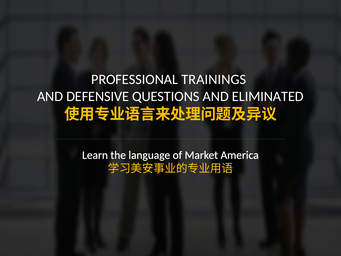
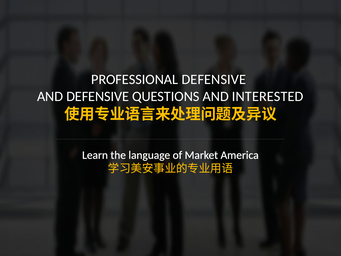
PROFESSIONAL TRAININGS: TRAININGS -> DEFENSIVE (214, 79)
ELIMINATED: ELIMINATED -> INTERESTED (268, 96)
